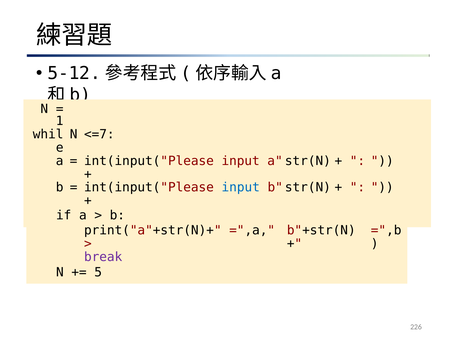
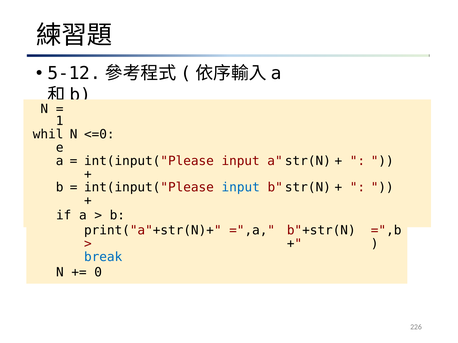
<=7: <=7 -> <=0 (99, 135)
break colour: purple -> blue (103, 257)
5: 5 -> 0 (98, 273)
